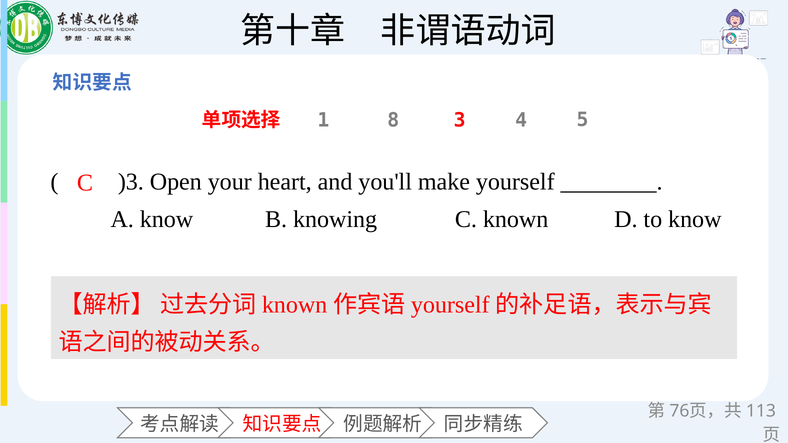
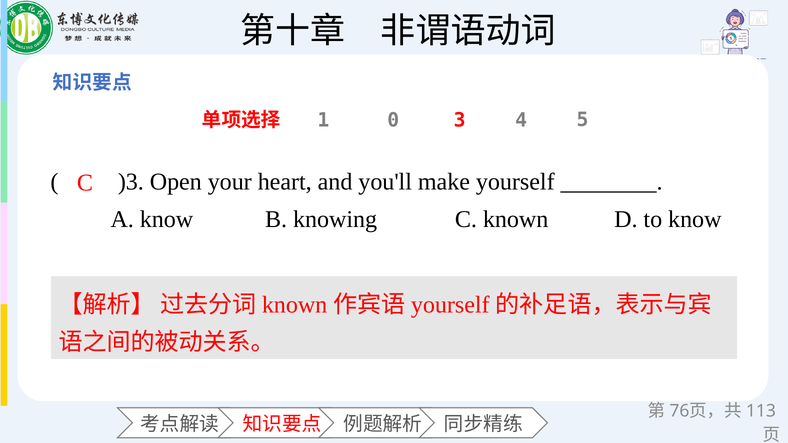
8: 8 -> 0 (393, 120)
